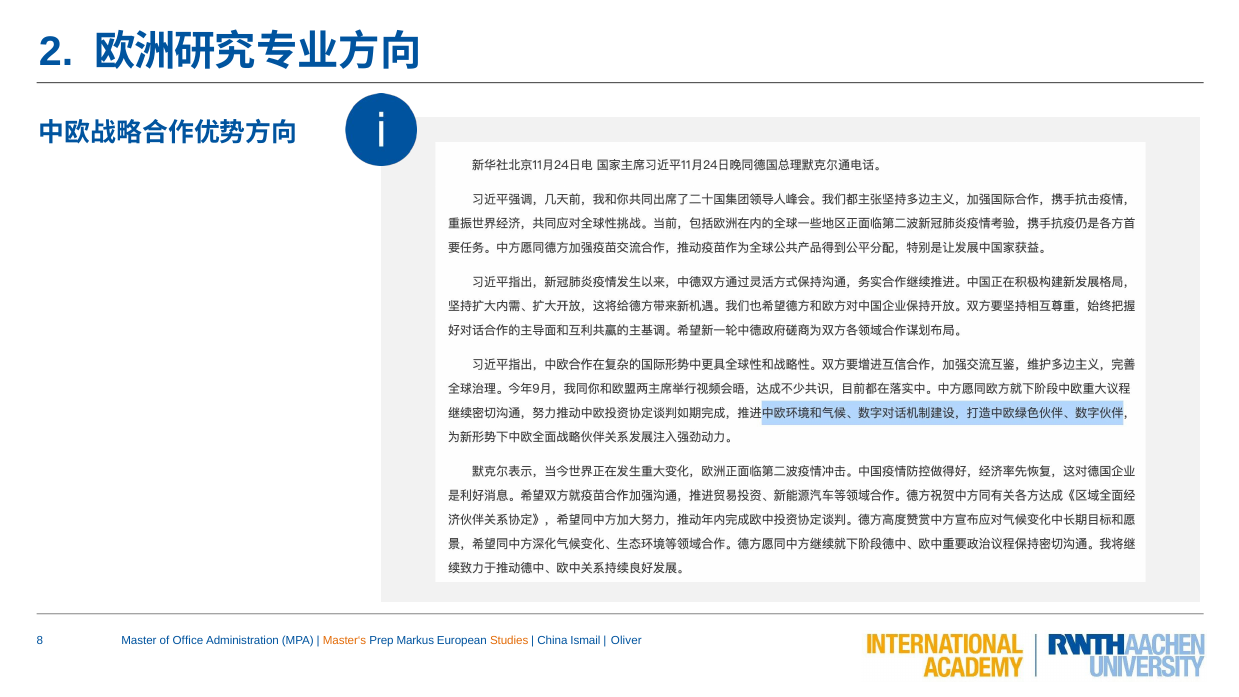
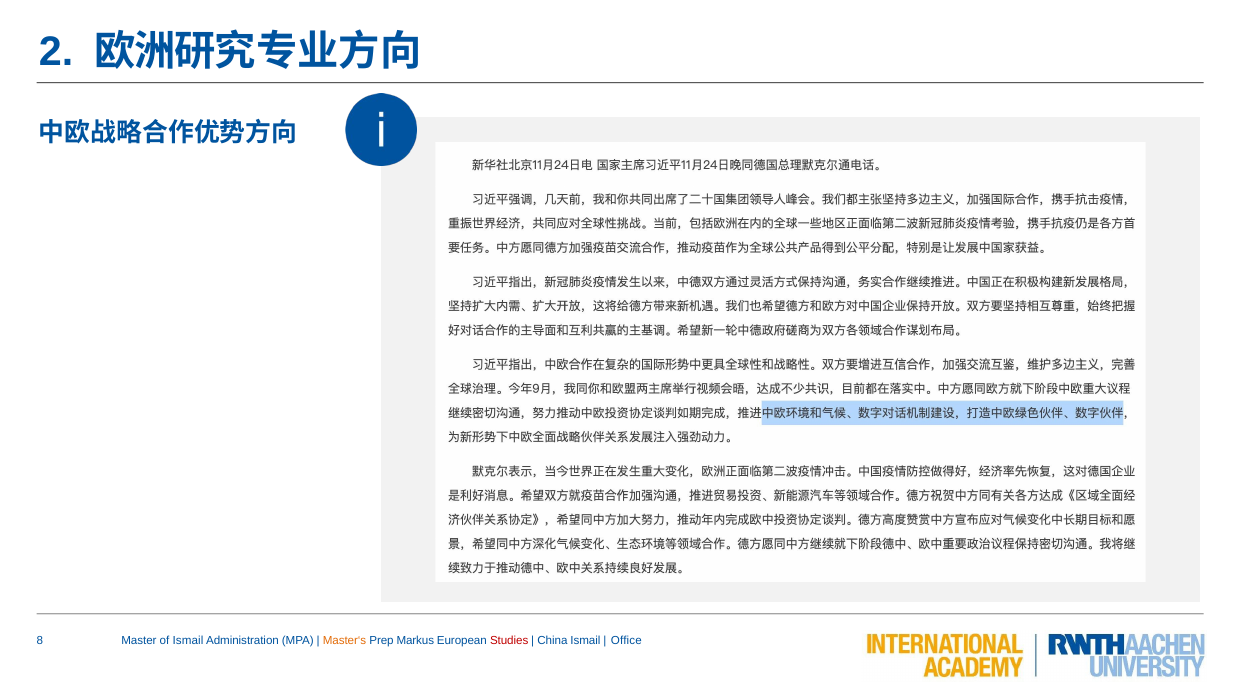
of Office: Office -> Ismail (188, 641)
Studies colour: orange -> red (509, 641)
Oliver: Oliver -> Office (626, 641)
